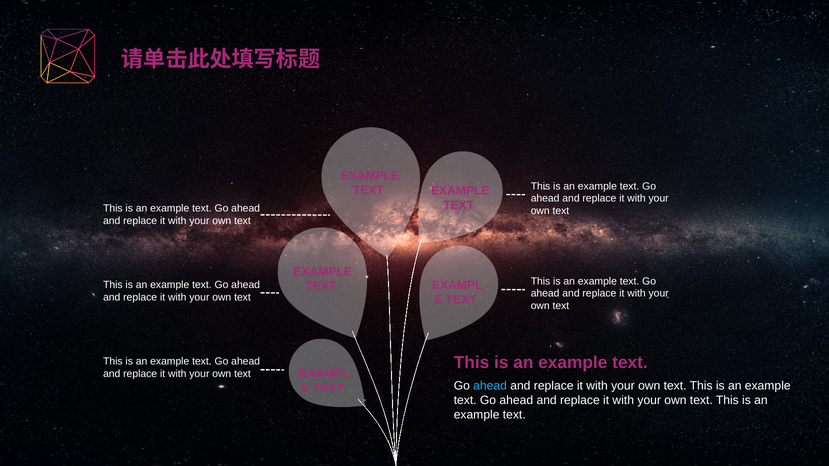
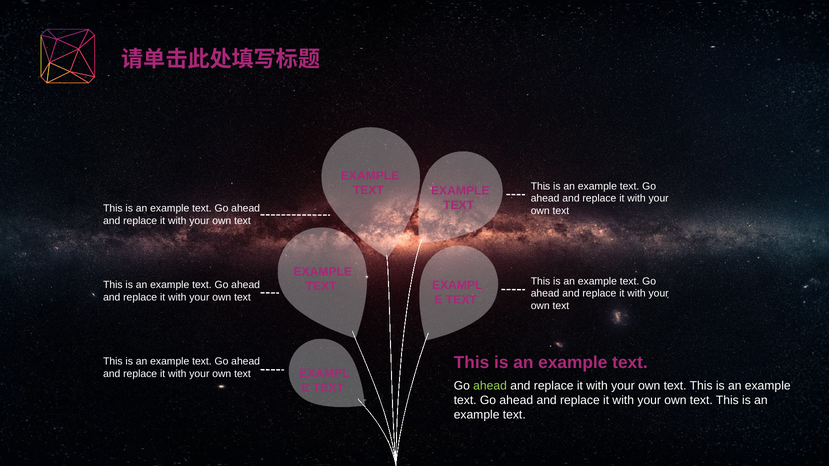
ahead colour: light blue -> light green (490, 386)
